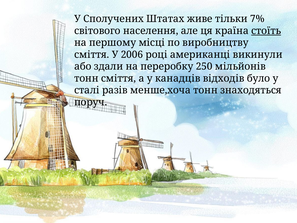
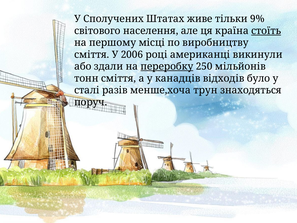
7%: 7% -> 9% (257, 19)
переробку underline: none -> present (167, 66)
менше,хоча тонн: тонн -> трун (205, 90)
